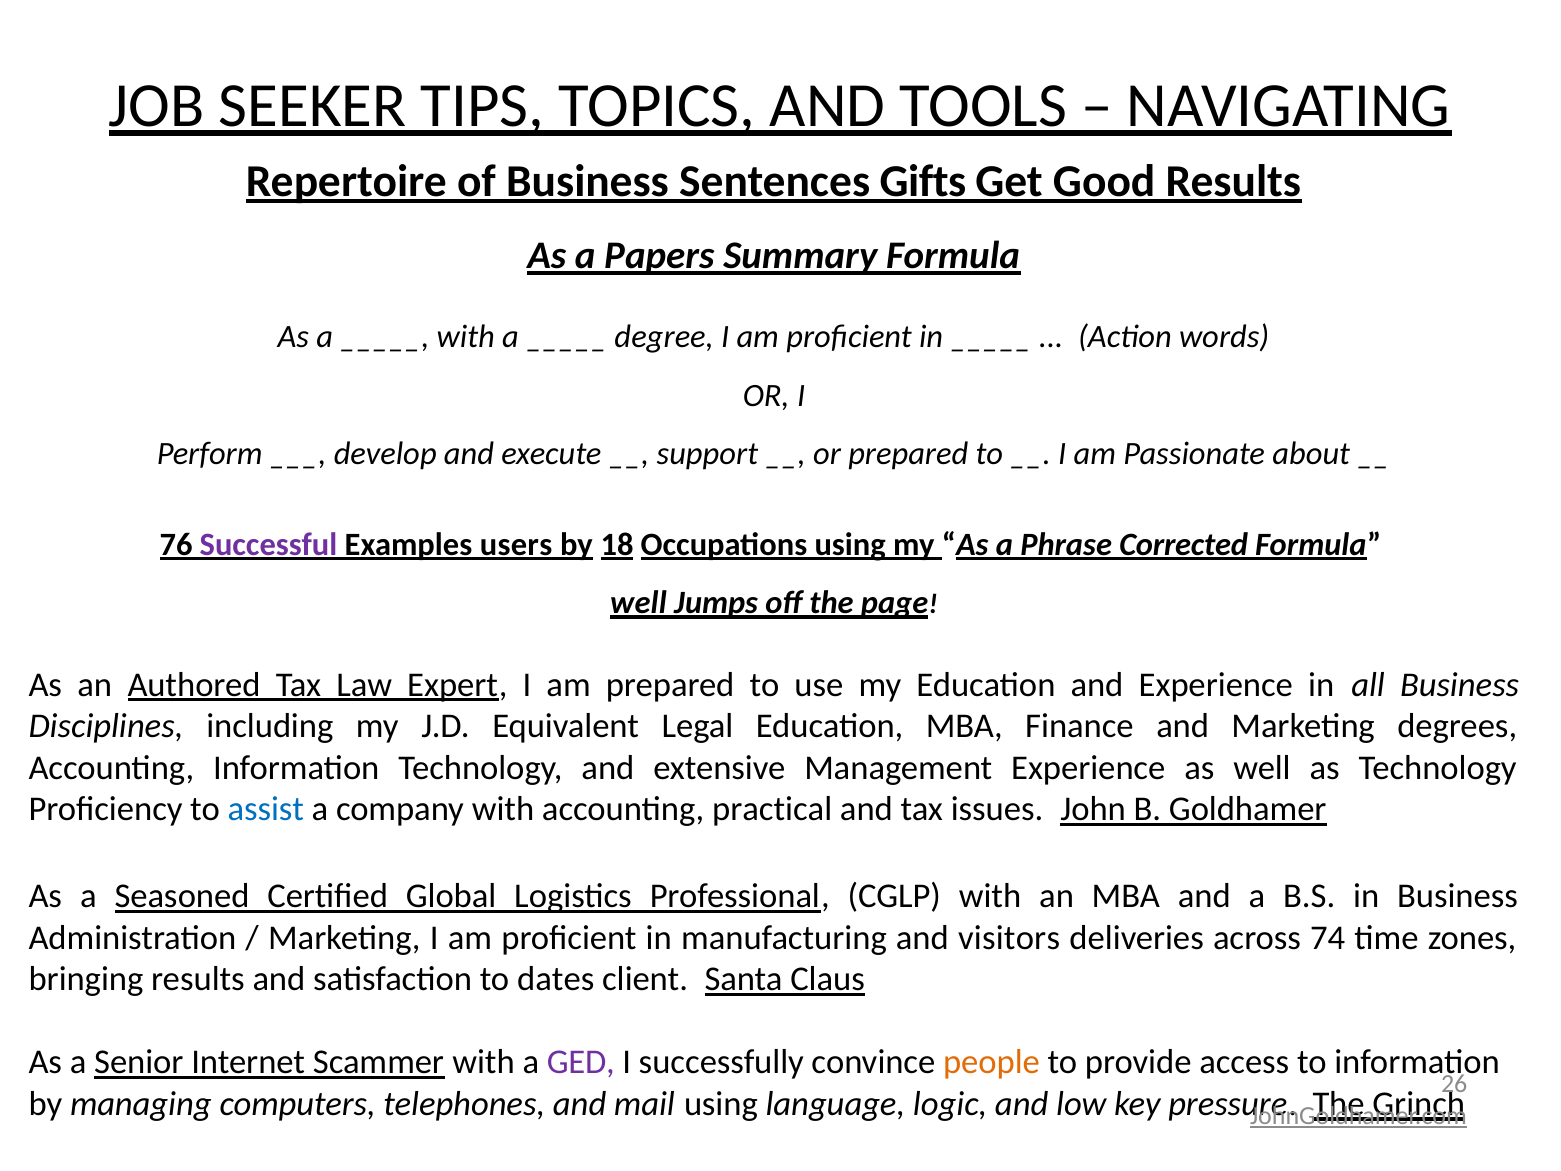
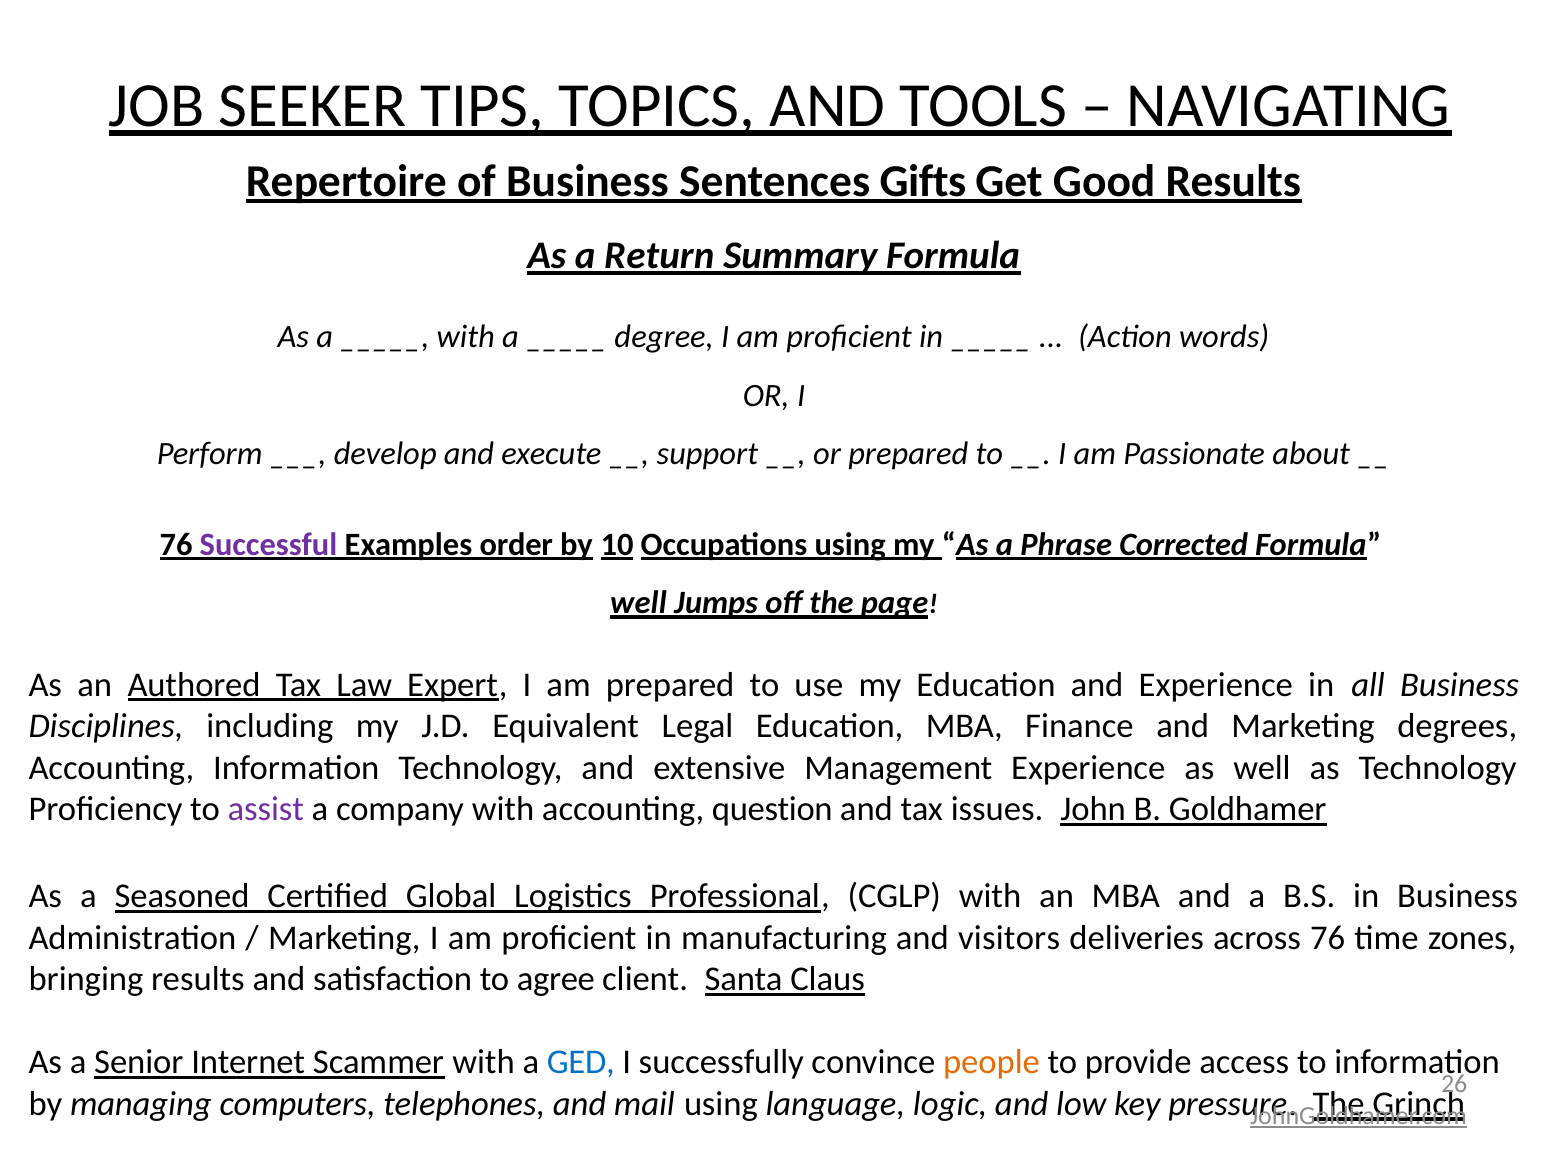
Papers: Papers -> Return (659, 256)
users: users -> order (516, 544)
18: 18 -> 10 (617, 544)
assist colour: blue -> purple (266, 809)
practical: practical -> question (772, 809)
across 74: 74 -> 76 (1328, 938)
dates: dates -> agree (556, 979)
GED colour: purple -> blue (581, 1062)
